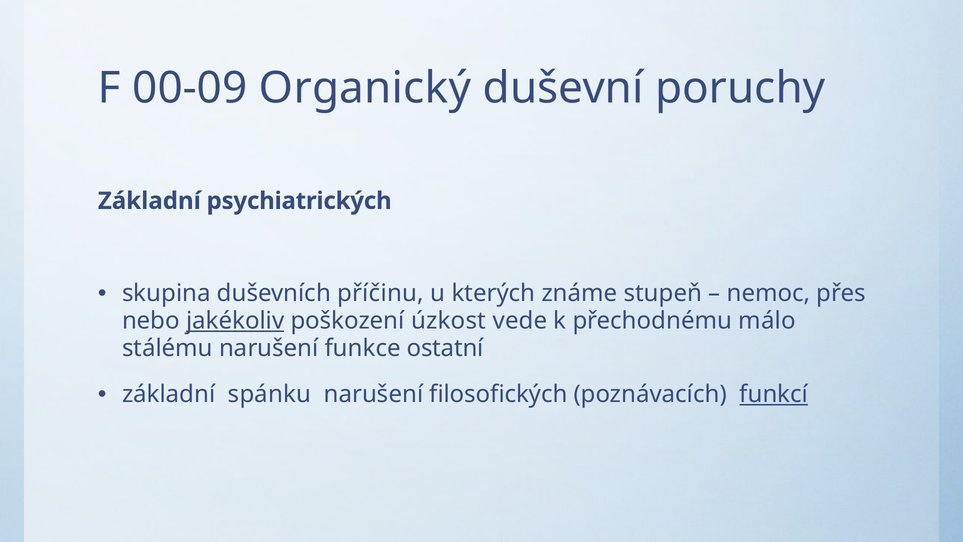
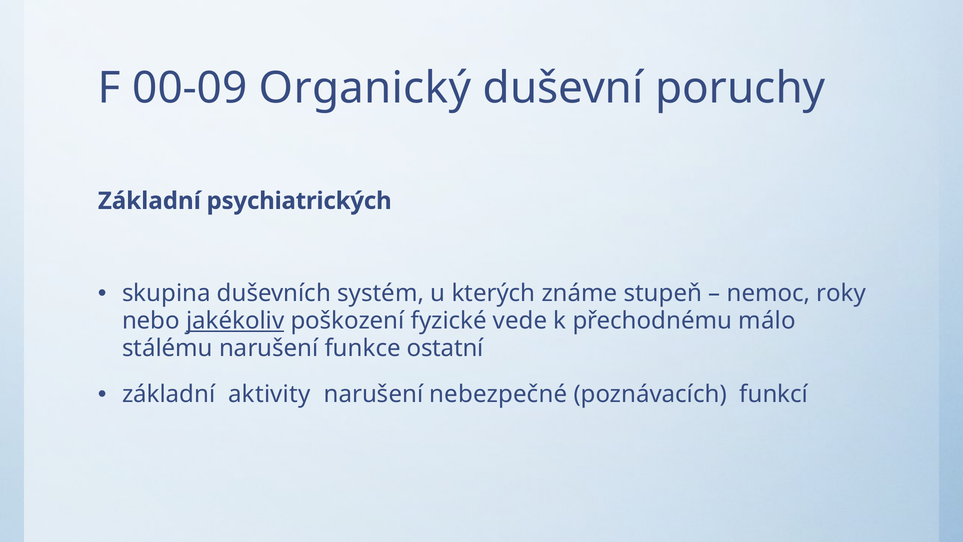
příčinu: příčinu -> systém (381, 293)
přes: přes -> roky (841, 293)
úzkost: úzkost -> fyzické (449, 321)
spánku: spánku -> aktivity (269, 394)
filosofických: filosofických -> nebezpečné (498, 394)
funkcí underline: present -> none (774, 394)
